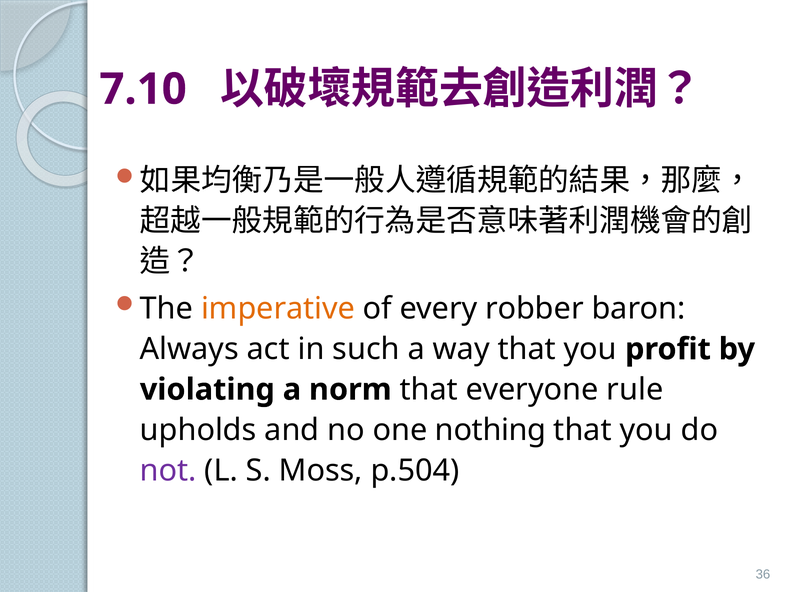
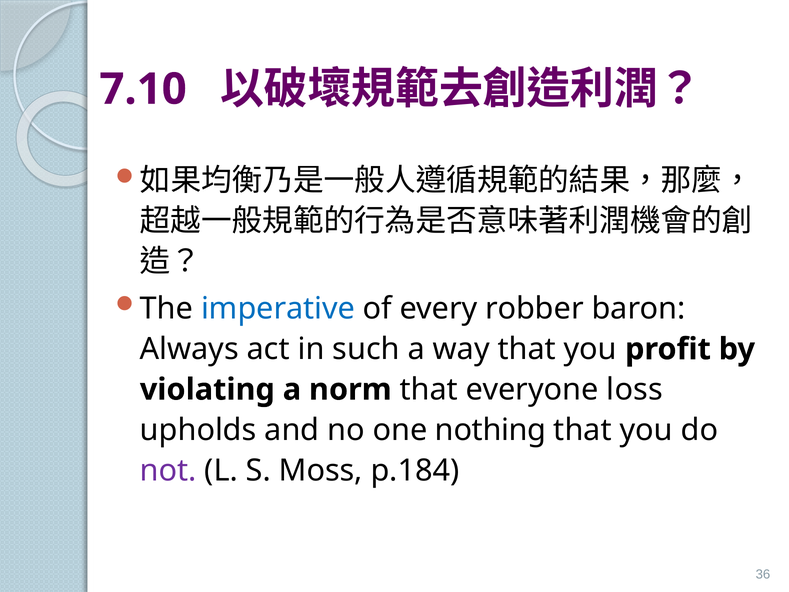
imperative colour: orange -> blue (278, 309)
rule: rule -> loss (635, 389)
p.504: p.504 -> p.184 (415, 470)
